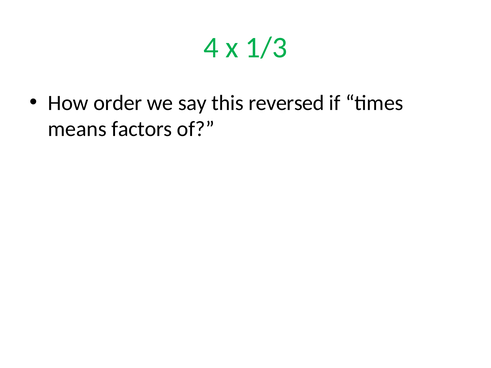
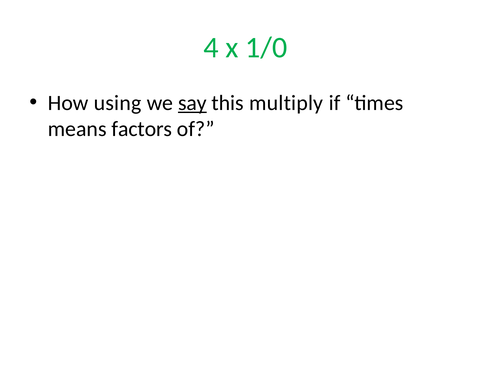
1/3: 1/3 -> 1/0 (266, 48)
order: order -> using (118, 103)
say underline: none -> present (192, 103)
reversed: reversed -> multiply (286, 103)
